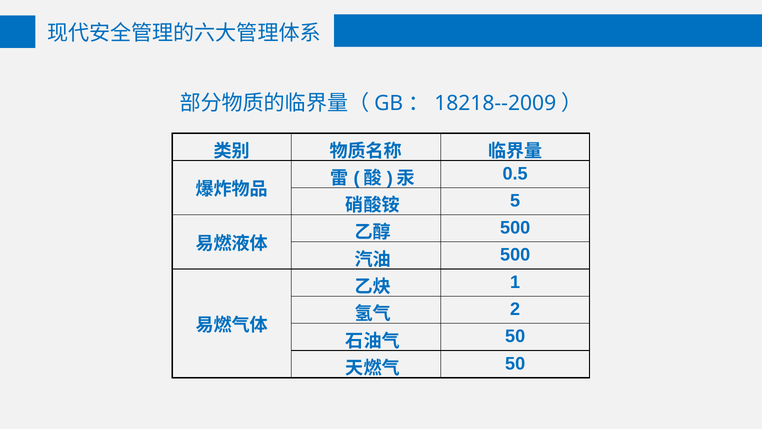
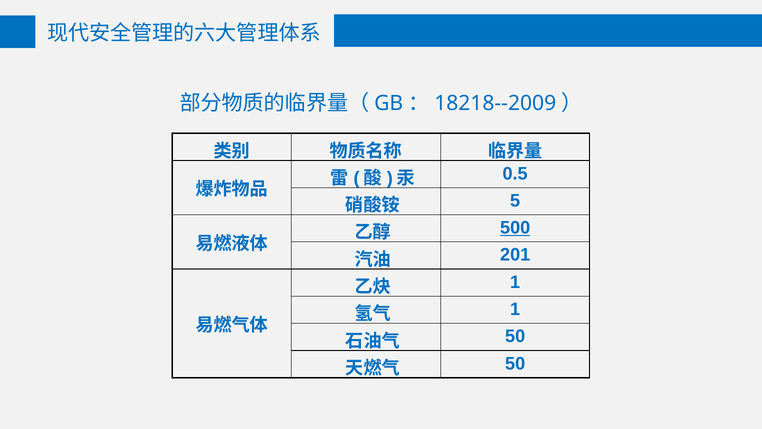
500 underline: none -> present (515, 228)
500: 500 -> 201 (515, 255)
2: 2 -> 1 (515, 309)
